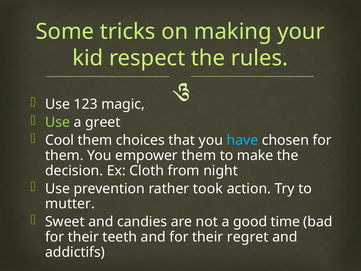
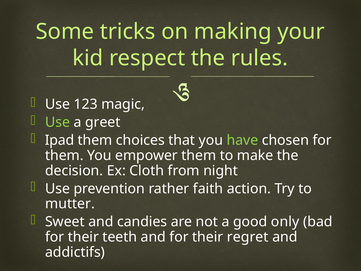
Cool: Cool -> Ipad (60, 140)
have colour: light blue -> light green (242, 140)
took: took -> faith (208, 188)
time: time -> only (285, 222)
